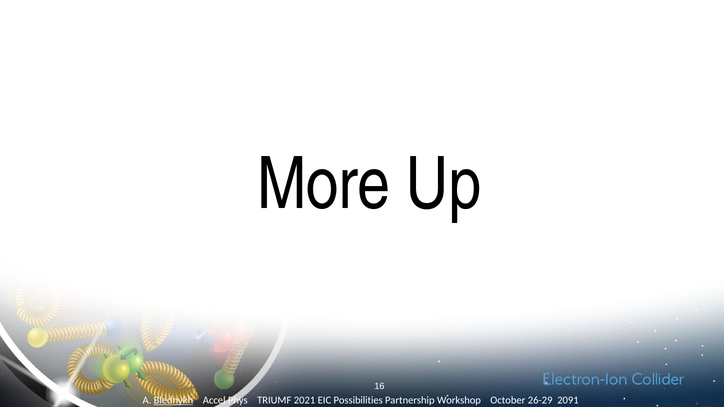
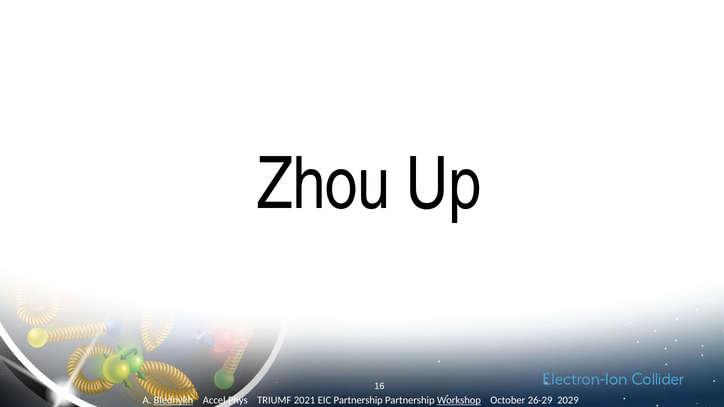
More: More -> Zhou (324, 185)
EIC Possibilities: Possibilities -> Partnership (358, 400)
Workshop underline: none -> present (459, 400)
2091: 2091 -> 2029 (568, 400)
